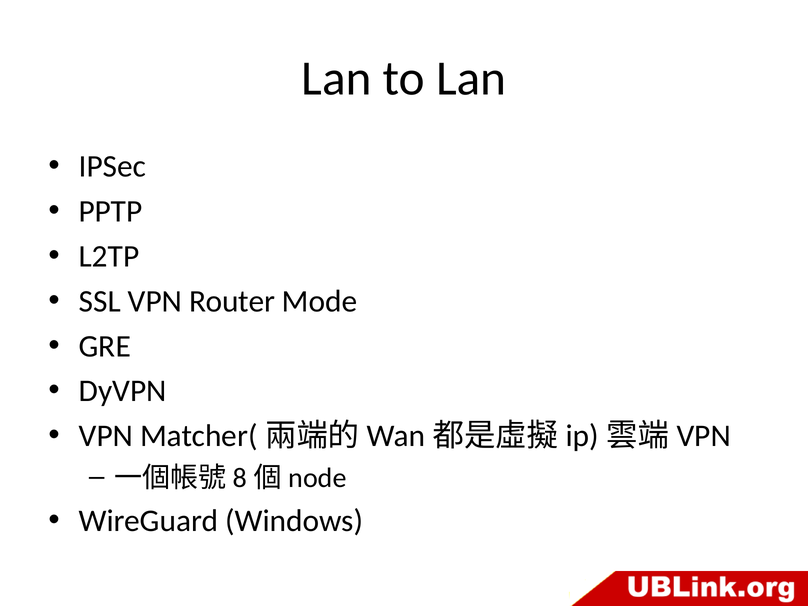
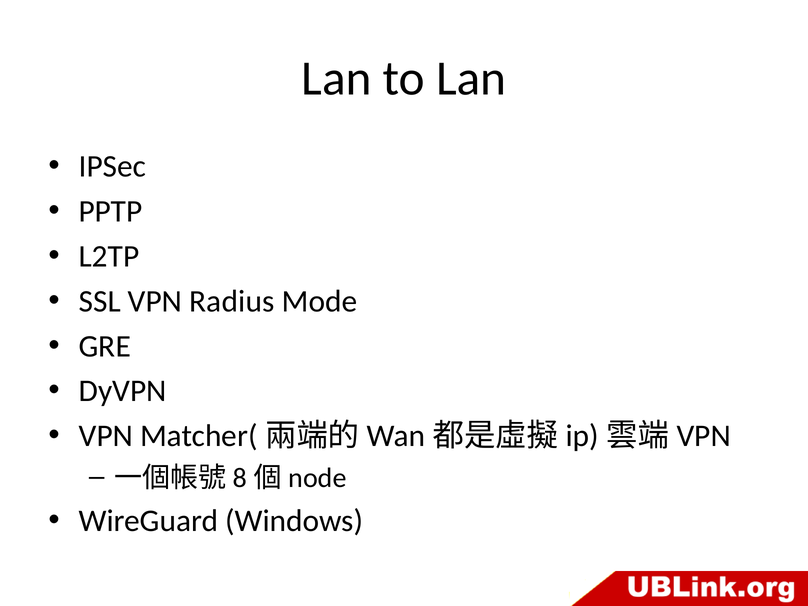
Router: Router -> Radius (232, 301)
